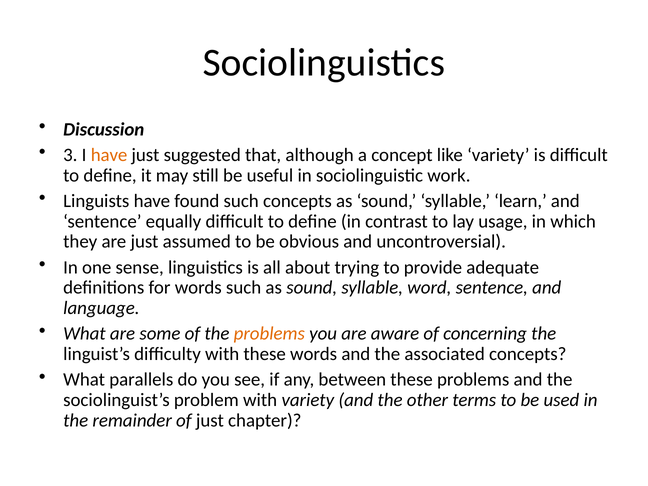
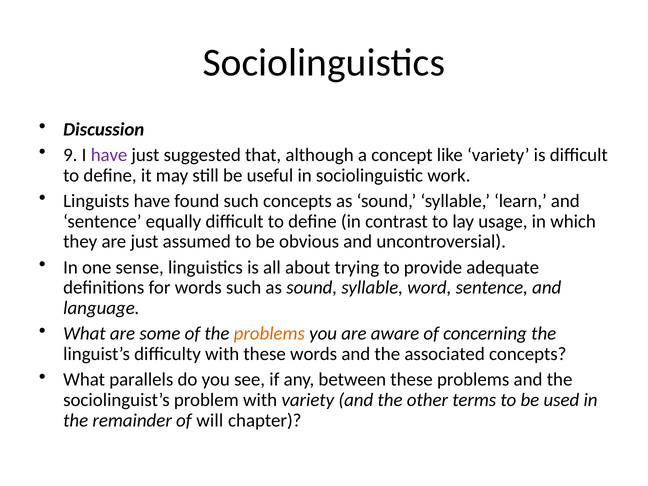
3: 3 -> 9 (70, 155)
have colour: orange -> purple (109, 155)
of just: just -> will (210, 421)
